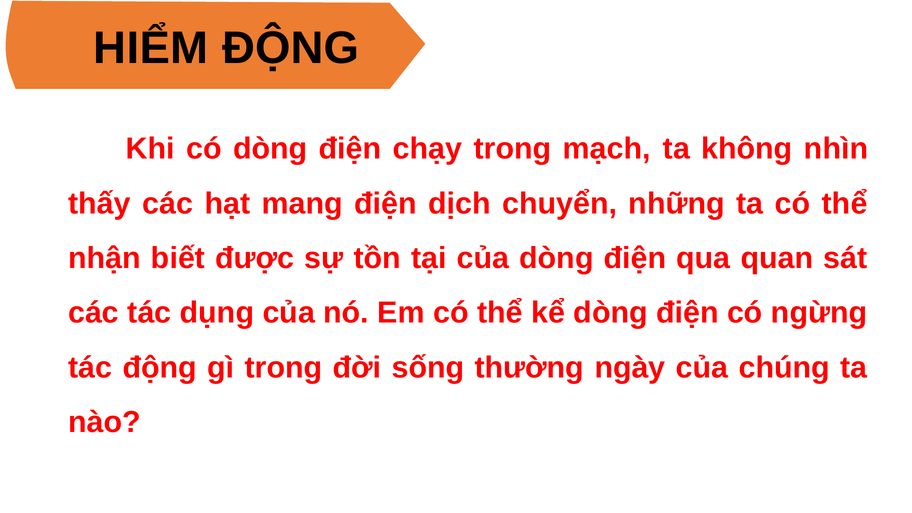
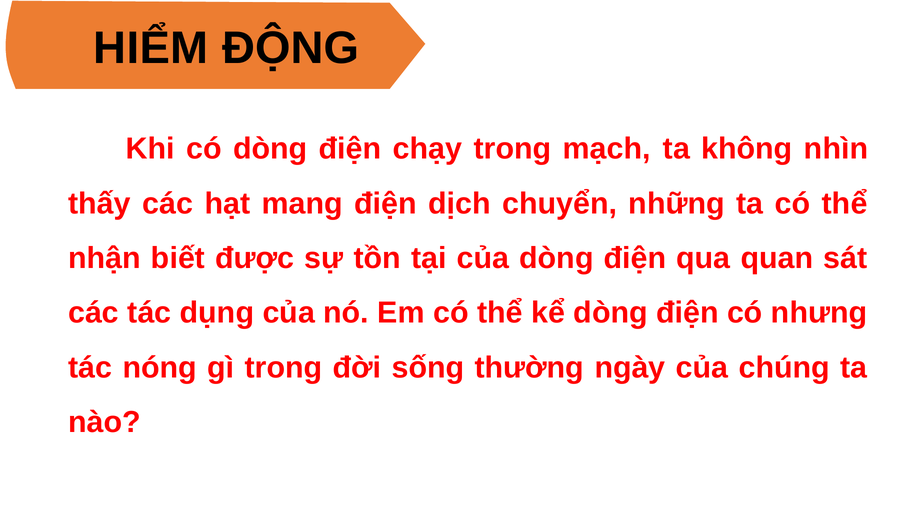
ngừng: ngừng -> nhưng (819, 313)
tác động: động -> nóng (160, 368)
